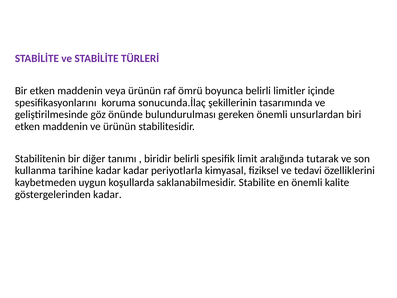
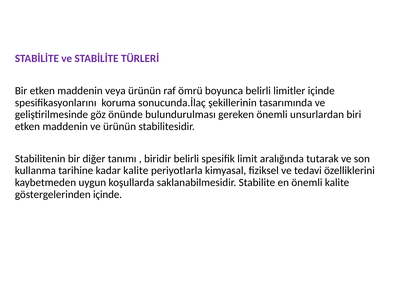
kadar kadar: kadar -> kalite (136, 170)
göstergelerinden kadar: kadar -> içinde (108, 194)
